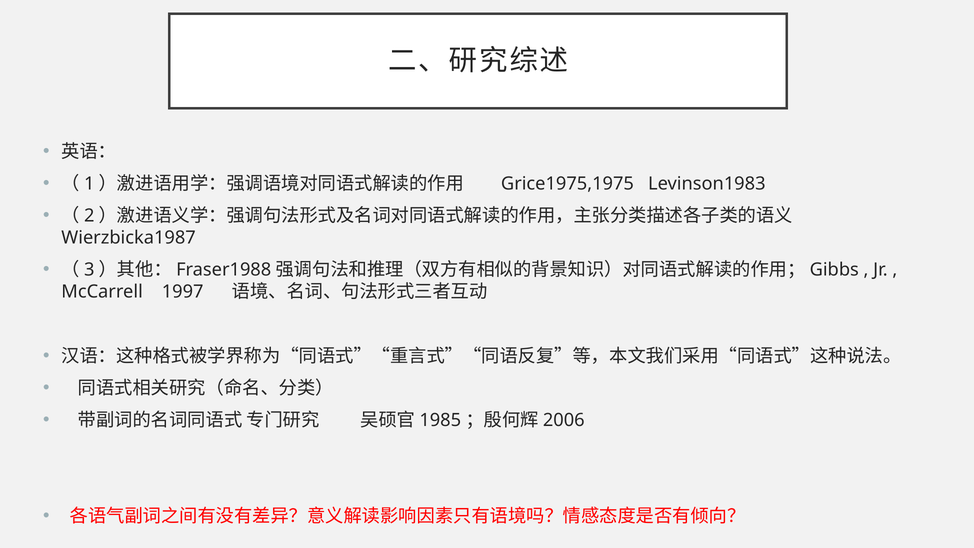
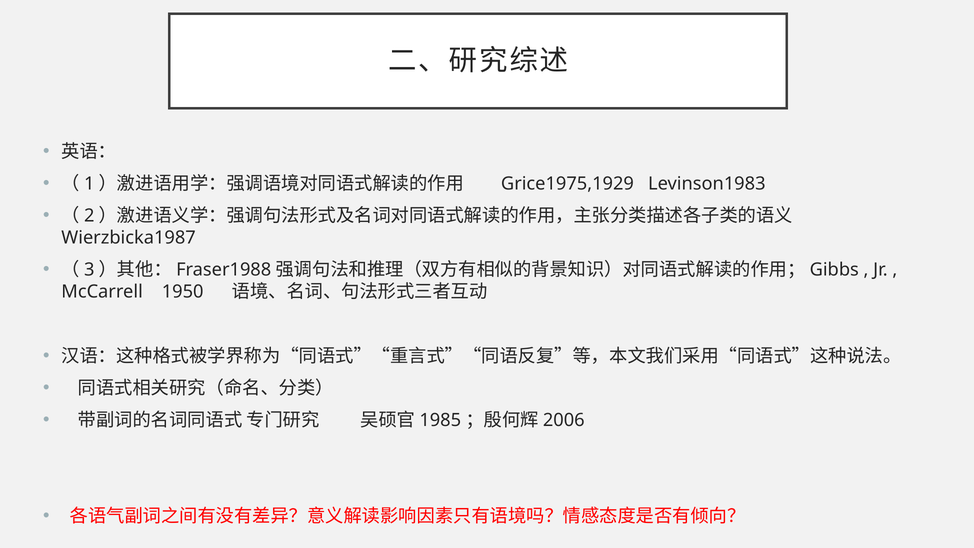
Grice1975,1975: Grice1975,1975 -> Grice1975,1929 (567, 184)
1997: 1997 -> 1950 (183, 292)
